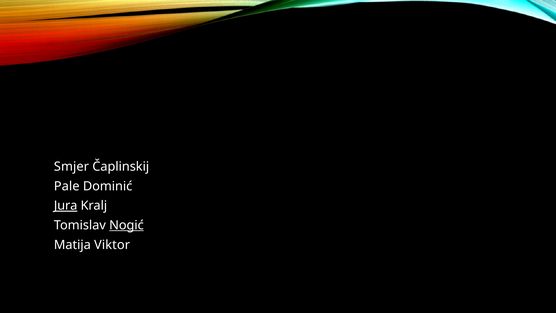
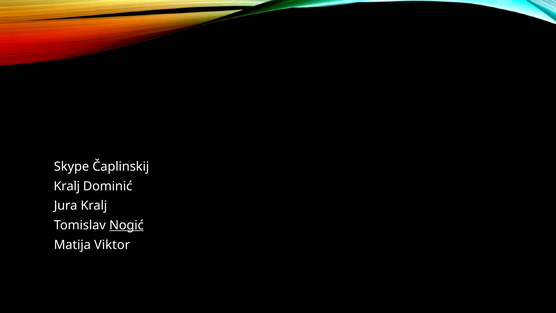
Smjer: Smjer -> Skype (72, 166)
Pale: Pale -> Kralj (67, 186)
Jura underline: present -> none (66, 206)
